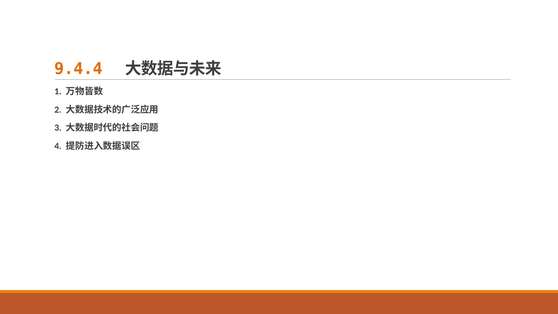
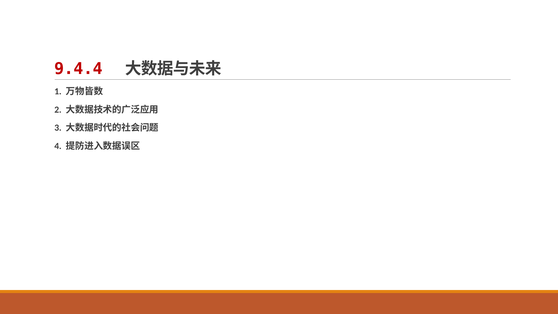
9.4.4 colour: orange -> red (78, 69)
